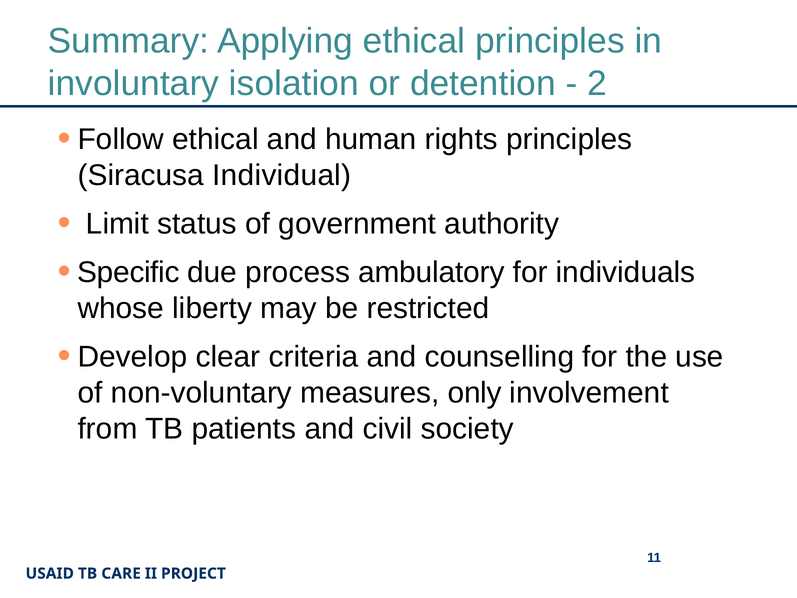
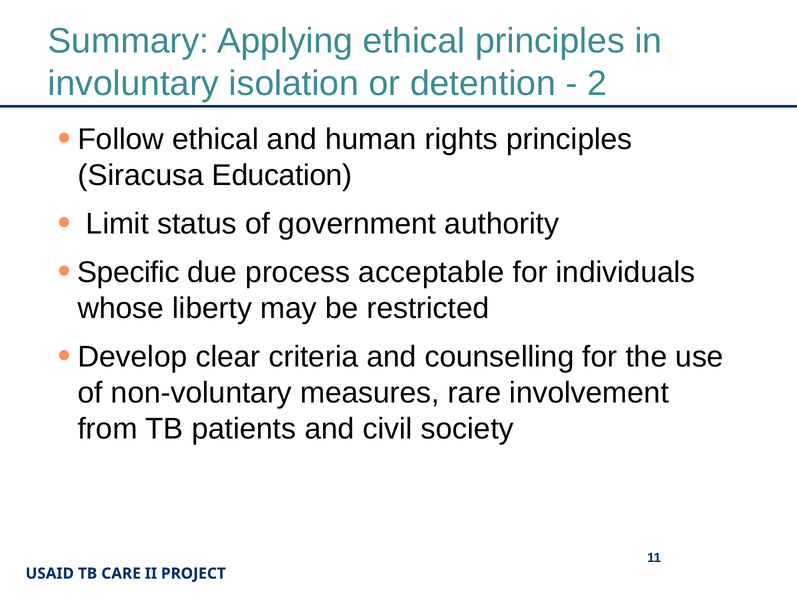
Individual: Individual -> Education (282, 175)
ambulatory: ambulatory -> acceptable (431, 272)
only: only -> rare (475, 393)
